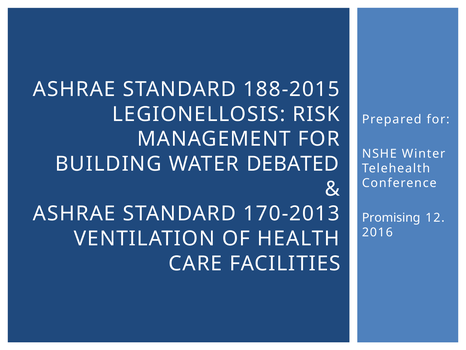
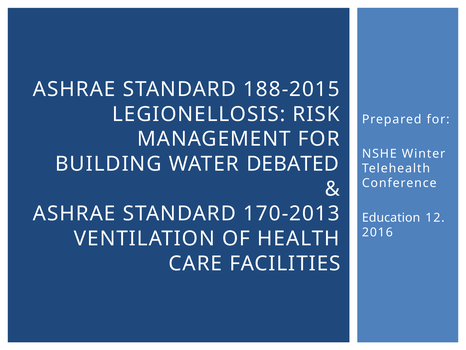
Promising: Promising -> Education (391, 217)
